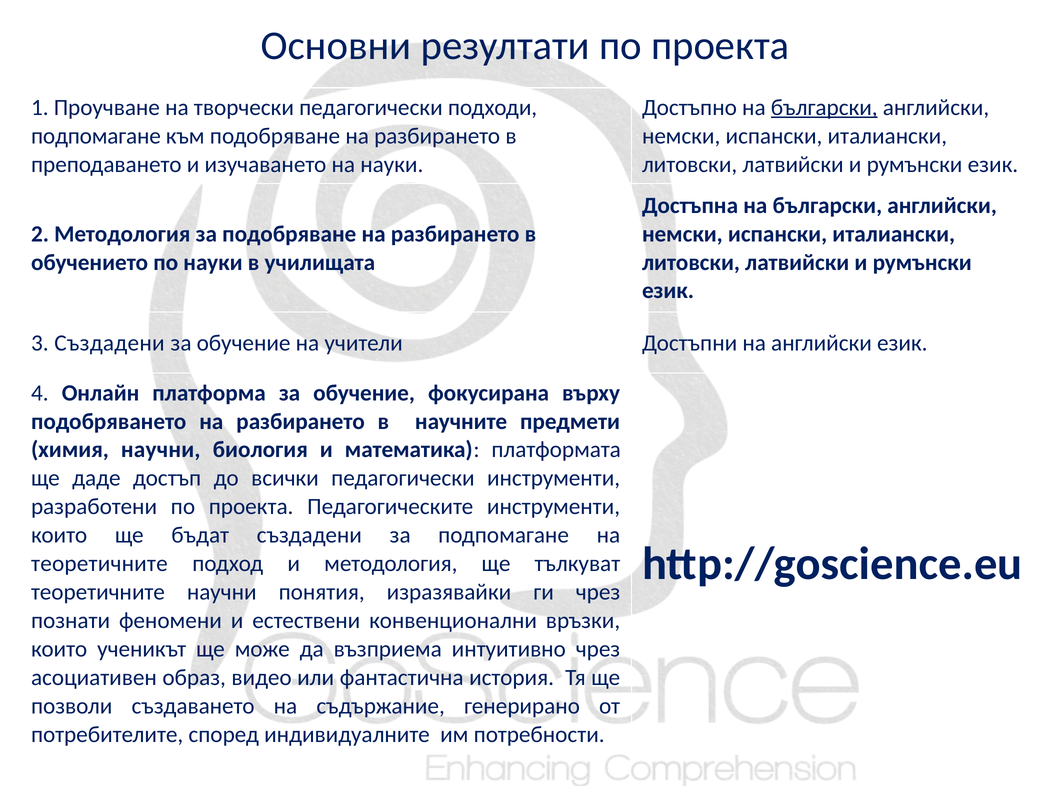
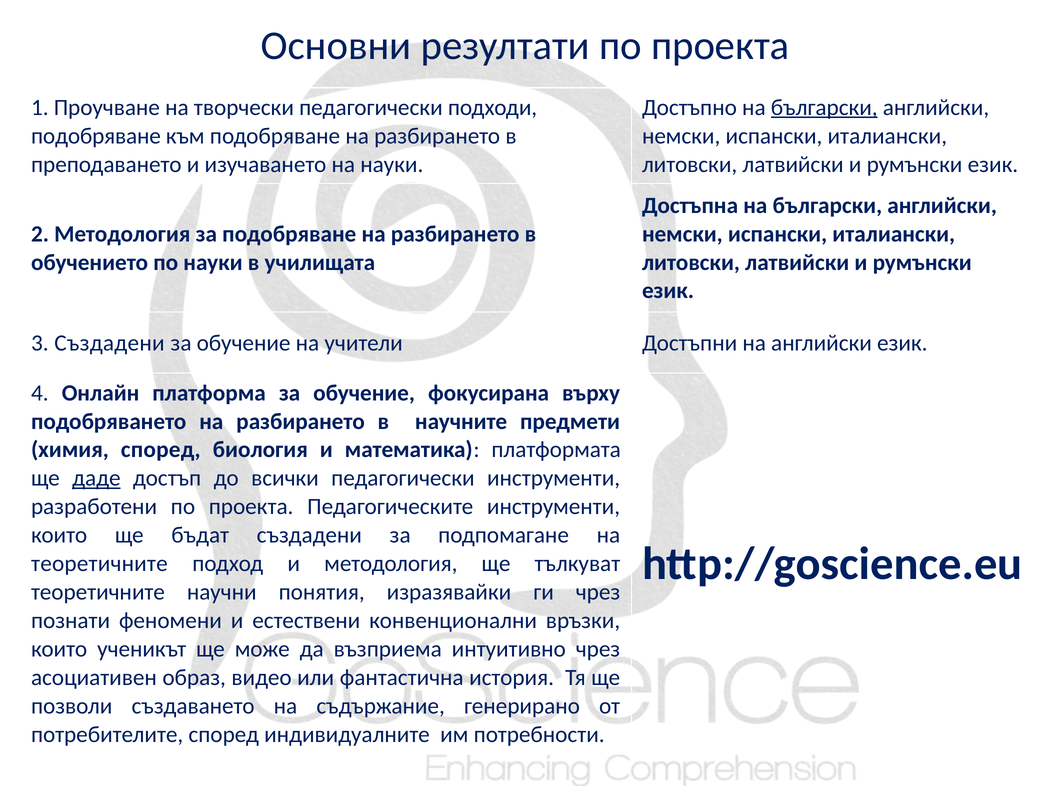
подпомагане: подпомагане -> подобряване (96, 136)
химия научни: научни -> според (161, 450)
даде underline: none -> present (96, 478)
